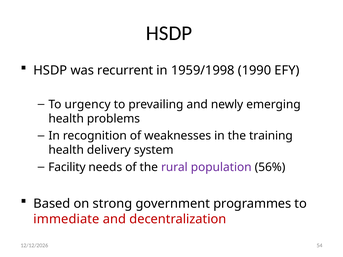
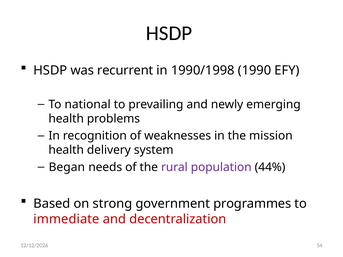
1959/1998: 1959/1998 -> 1990/1998 (203, 70)
urgency: urgency -> national (88, 104)
training: training -> mission (271, 136)
Facility: Facility -> Began (67, 167)
56%: 56% -> 44% (270, 167)
